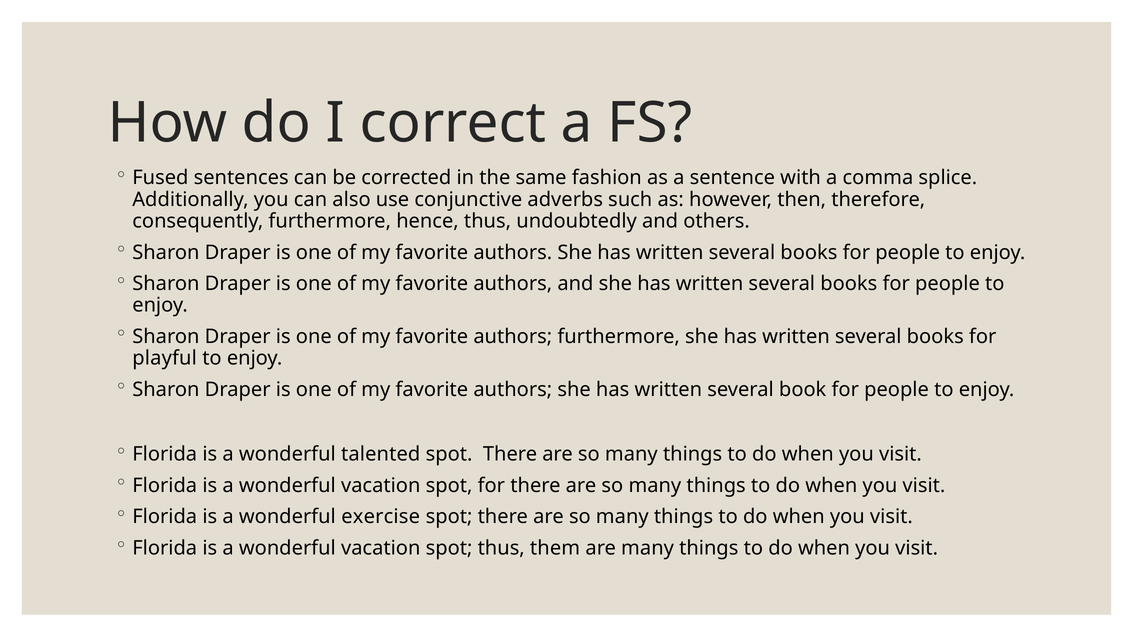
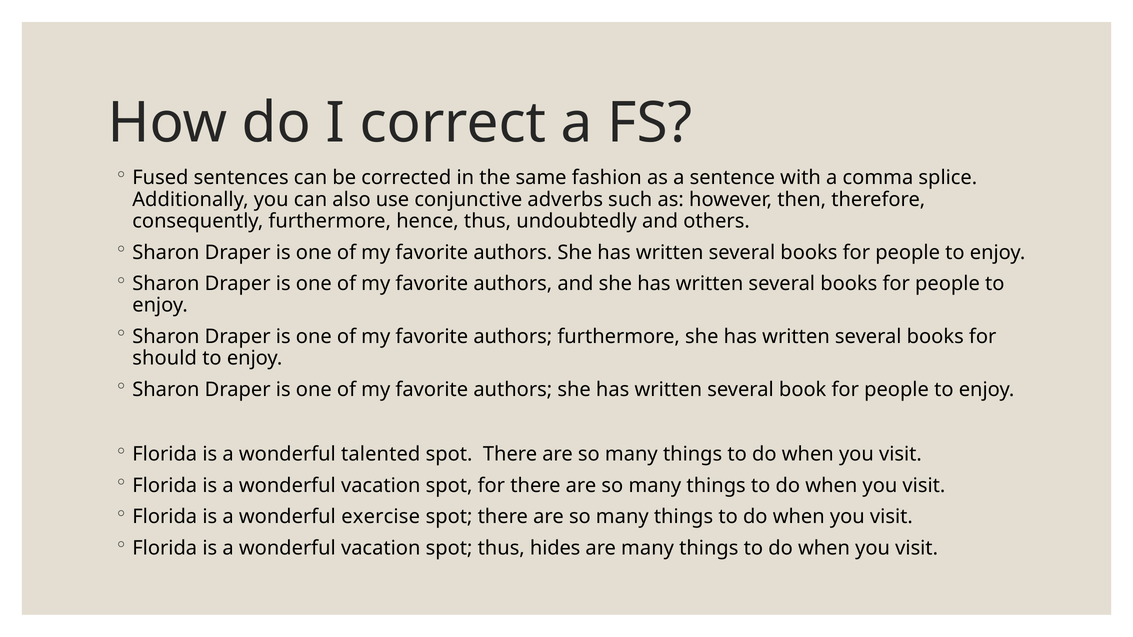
playful: playful -> should (165, 358)
them: them -> hides (555, 548)
